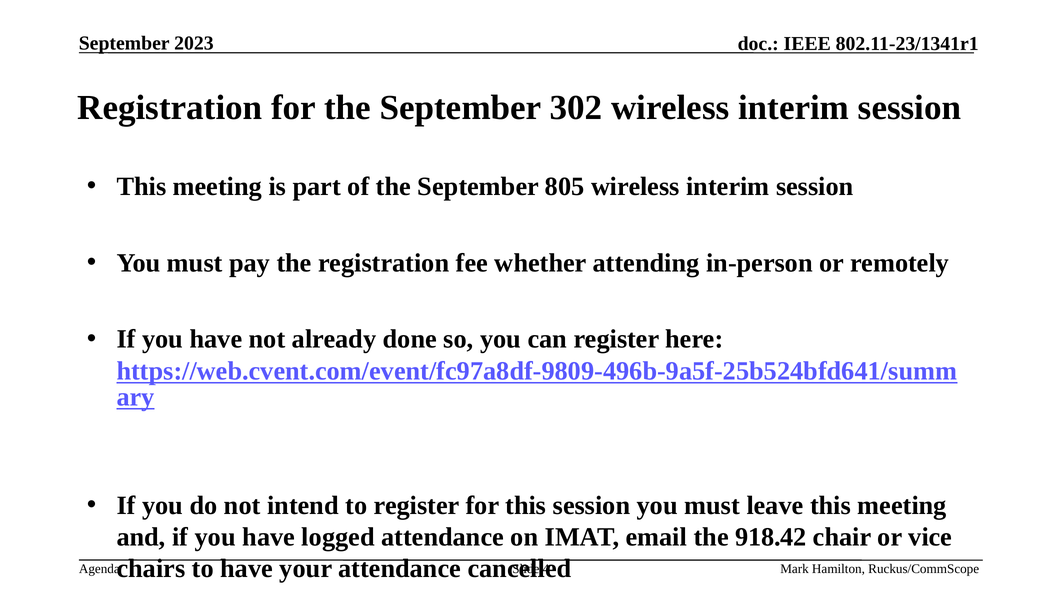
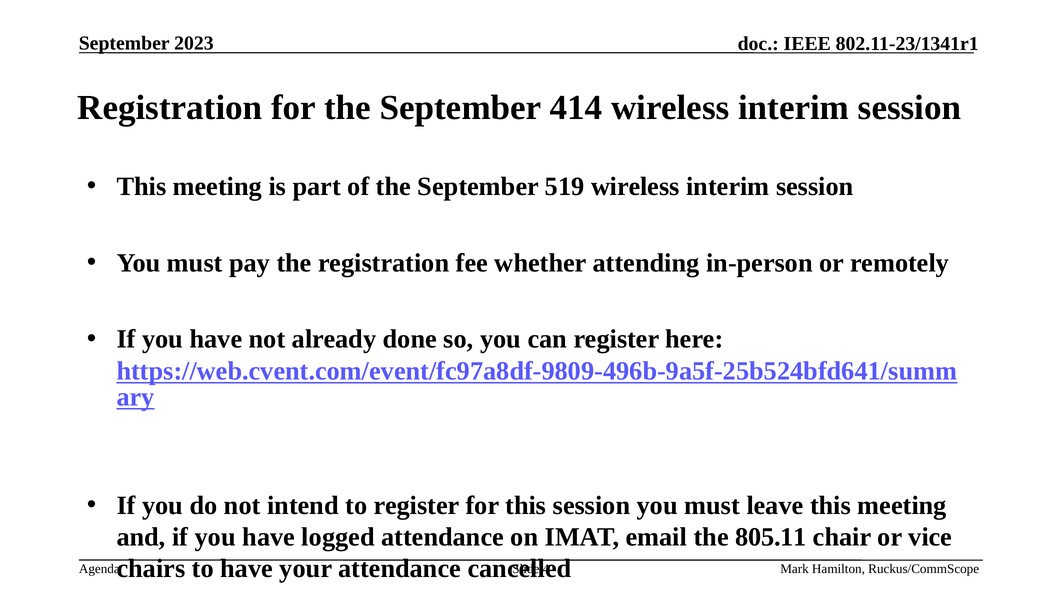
302: 302 -> 414 (576, 108)
805: 805 -> 519 (565, 186)
918.42: 918.42 -> 805.11 (771, 536)
